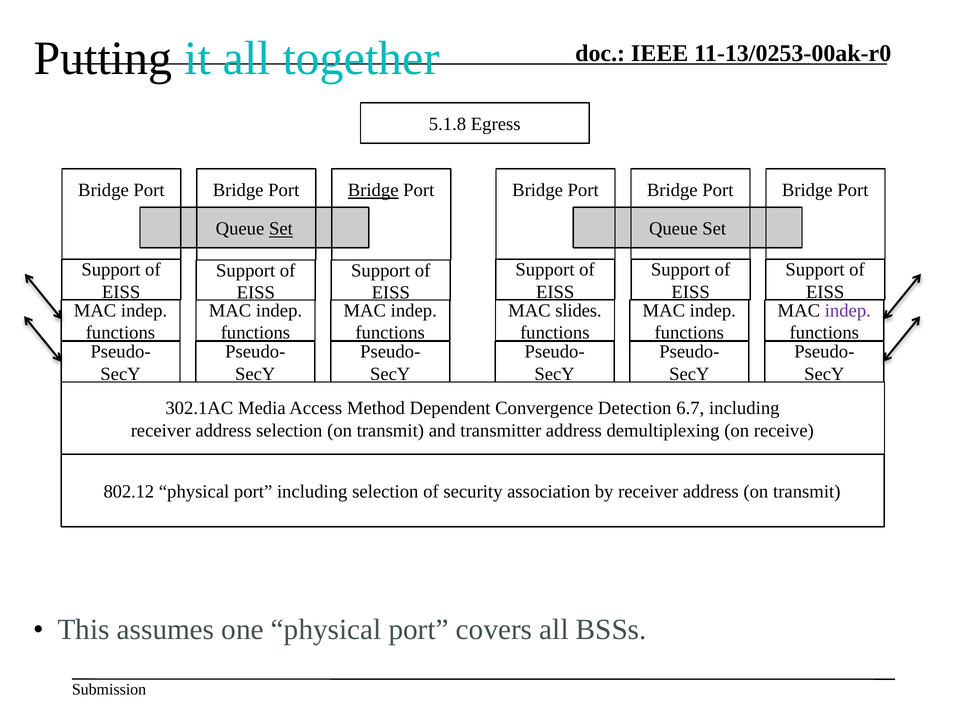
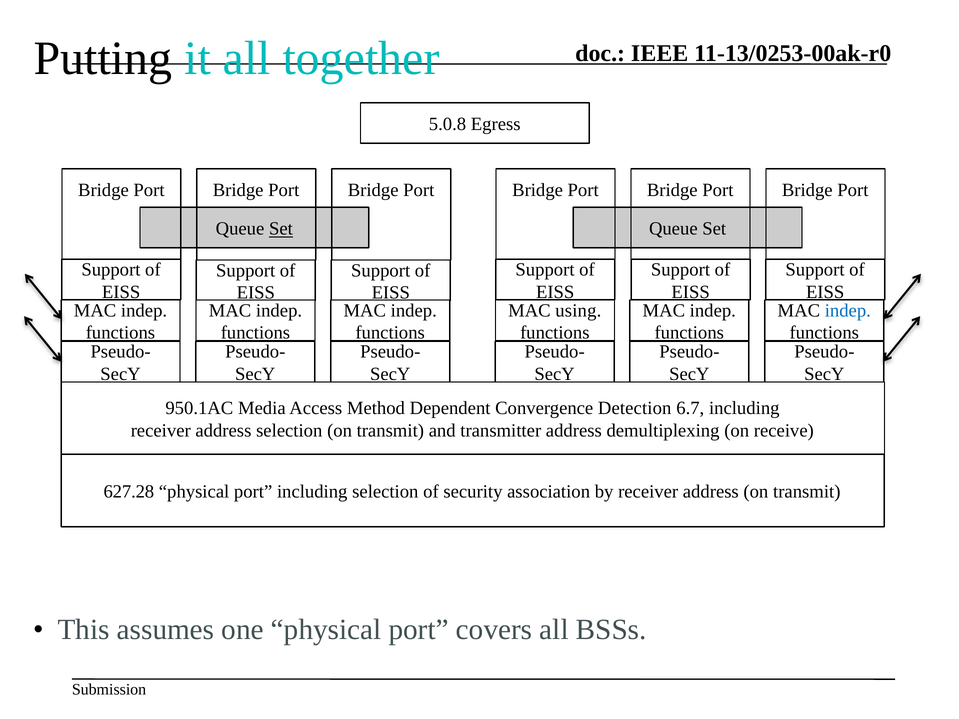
5.1.8: 5.1.8 -> 5.0.8 (447, 124)
Bridge underline: present -> none (373, 190)
slides: slides -> using (578, 311)
indep colour: purple -> blue (848, 311)
302.1AC: 302.1AC -> 950.1AC (199, 408)
802.12: 802.12 -> 627.28 (129, 492)
